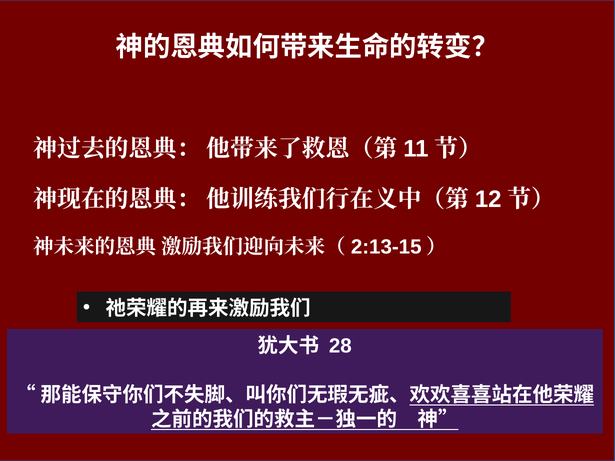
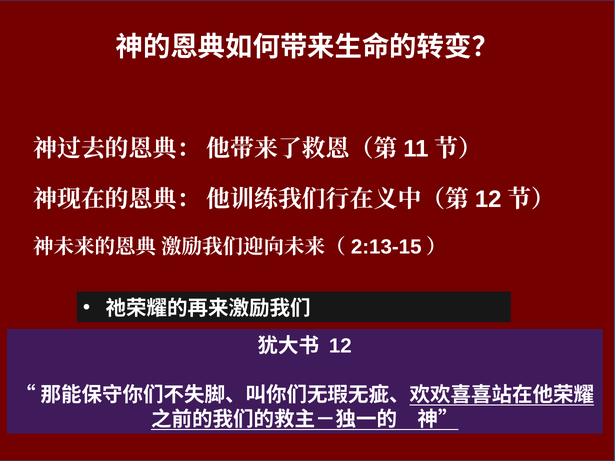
28: 28 -> 12 (340, 346)
